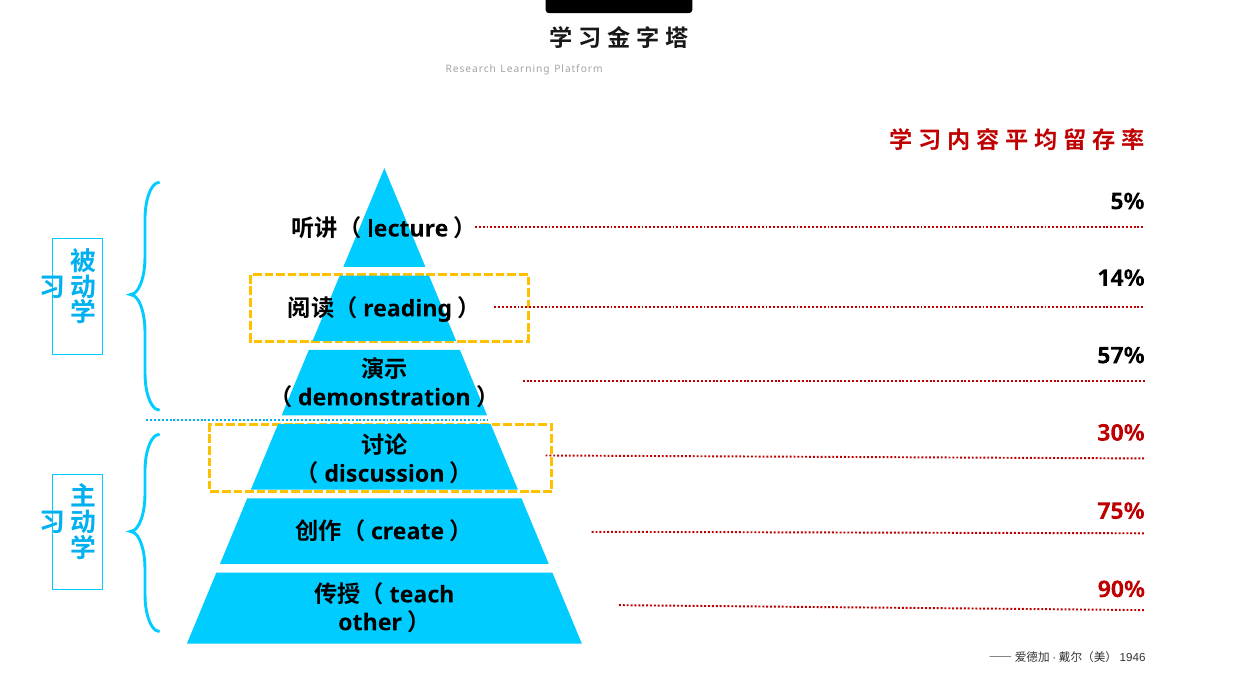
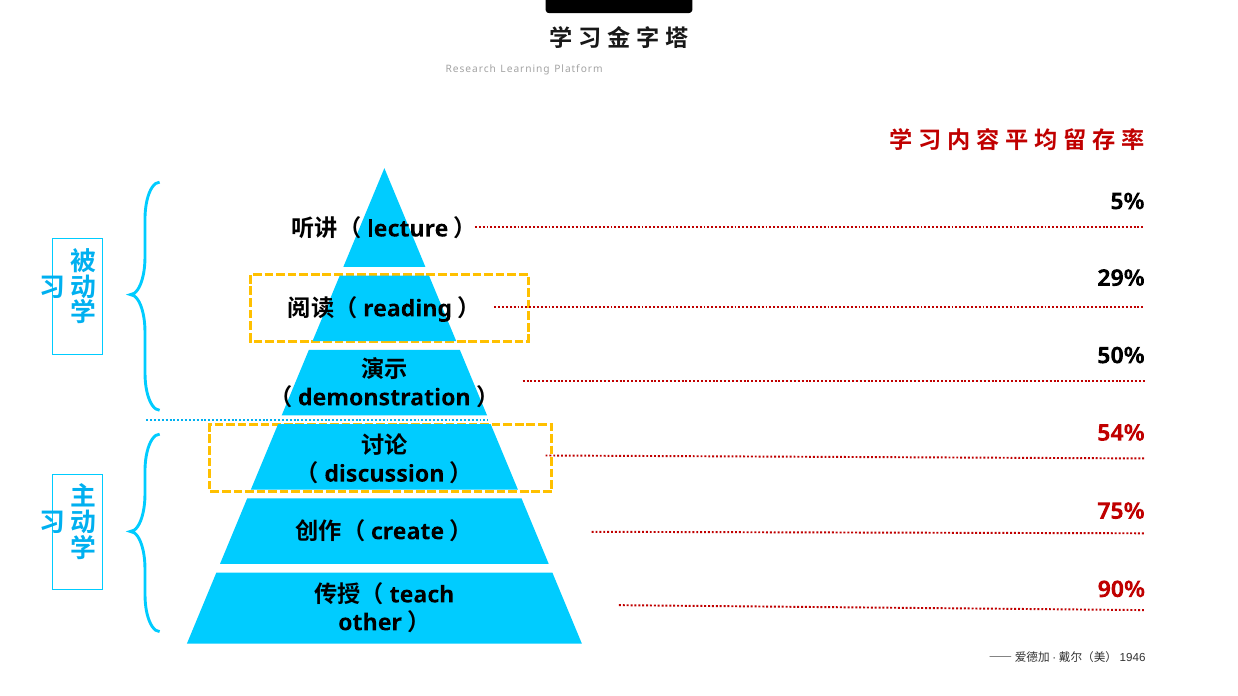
14%: 14% -> 29% (1121, 278)
57%: 57% -> 50% (1121, 356)
30%: 30% -> 54% (1121, 433)
